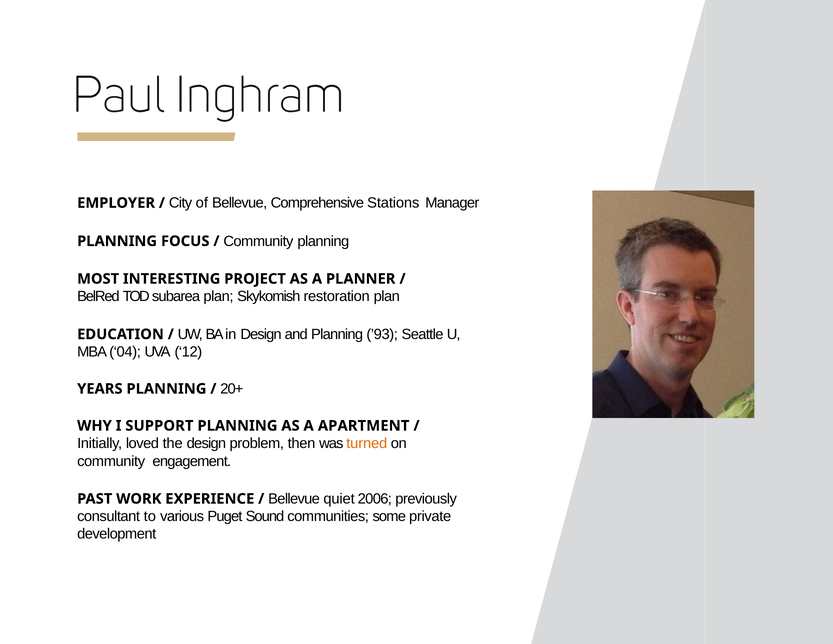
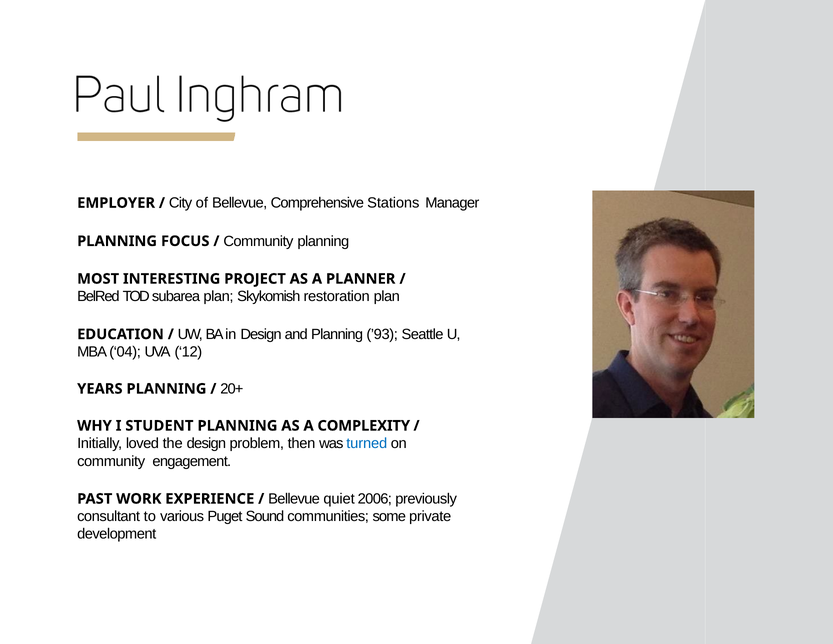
SUPPORT: SUPPORT -> STUDENT (159, 426)
APARTMENT: APARTMENT -> COMPLEXITY (364, 426)
turned colour: orange -> blue (367, 443)
